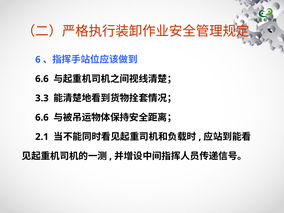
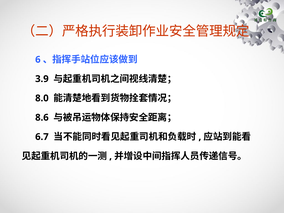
6.6: 6.6 -> 3.9 (42, 79)
3.3: 3.3 -> 8.0 (42, 98)
6.6: 6.6 -> 8.6 (42, 118)
2.1: 2.1 -> 6.7 (42, 137)
